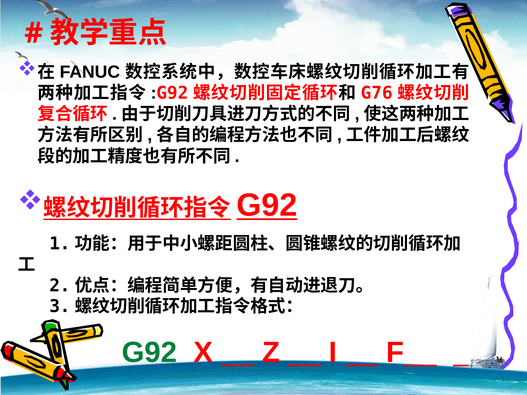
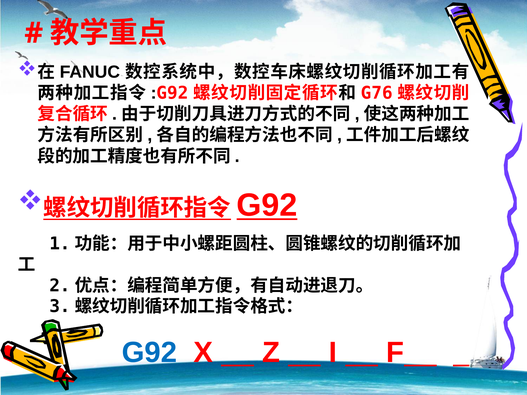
G92 colour: green -> blue (149, 353)
